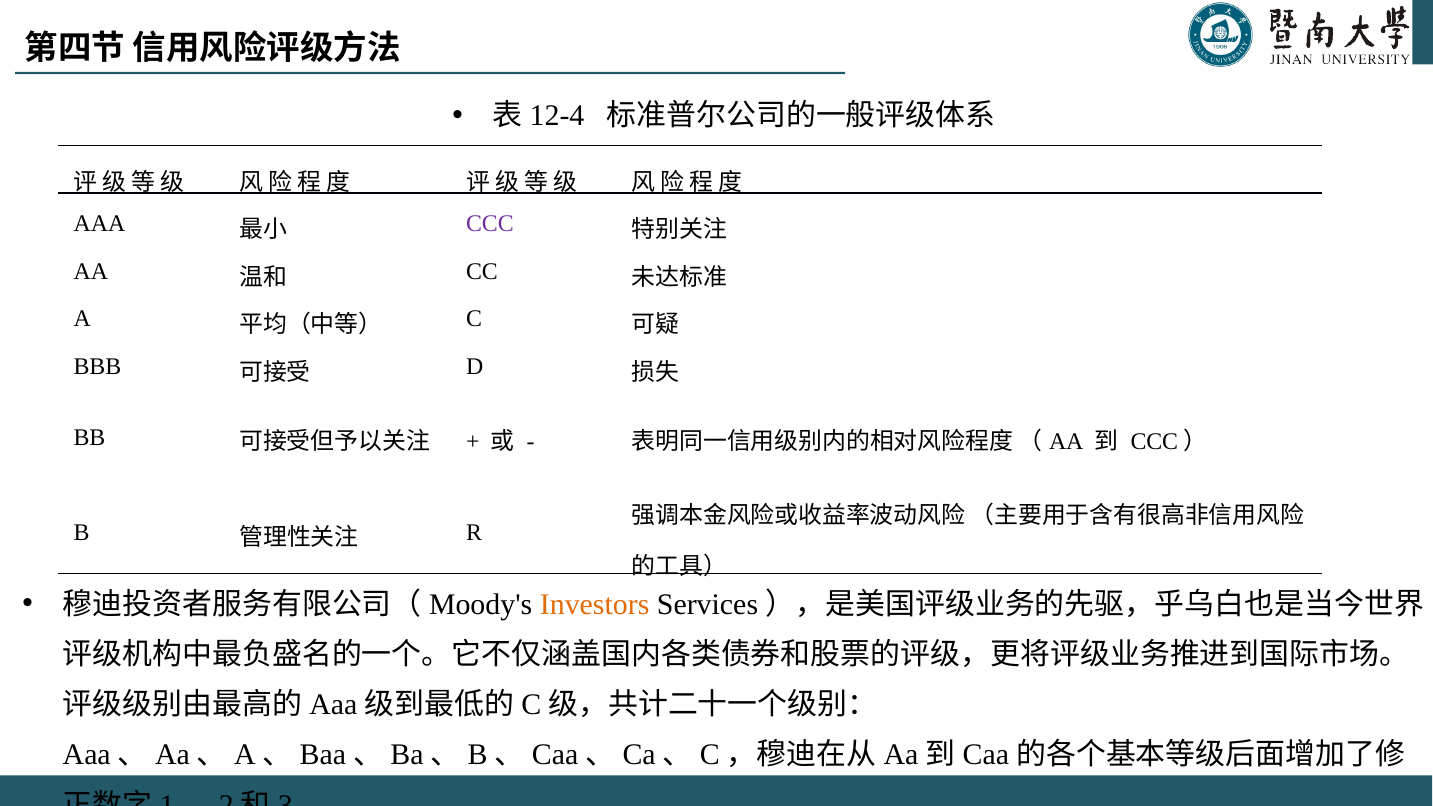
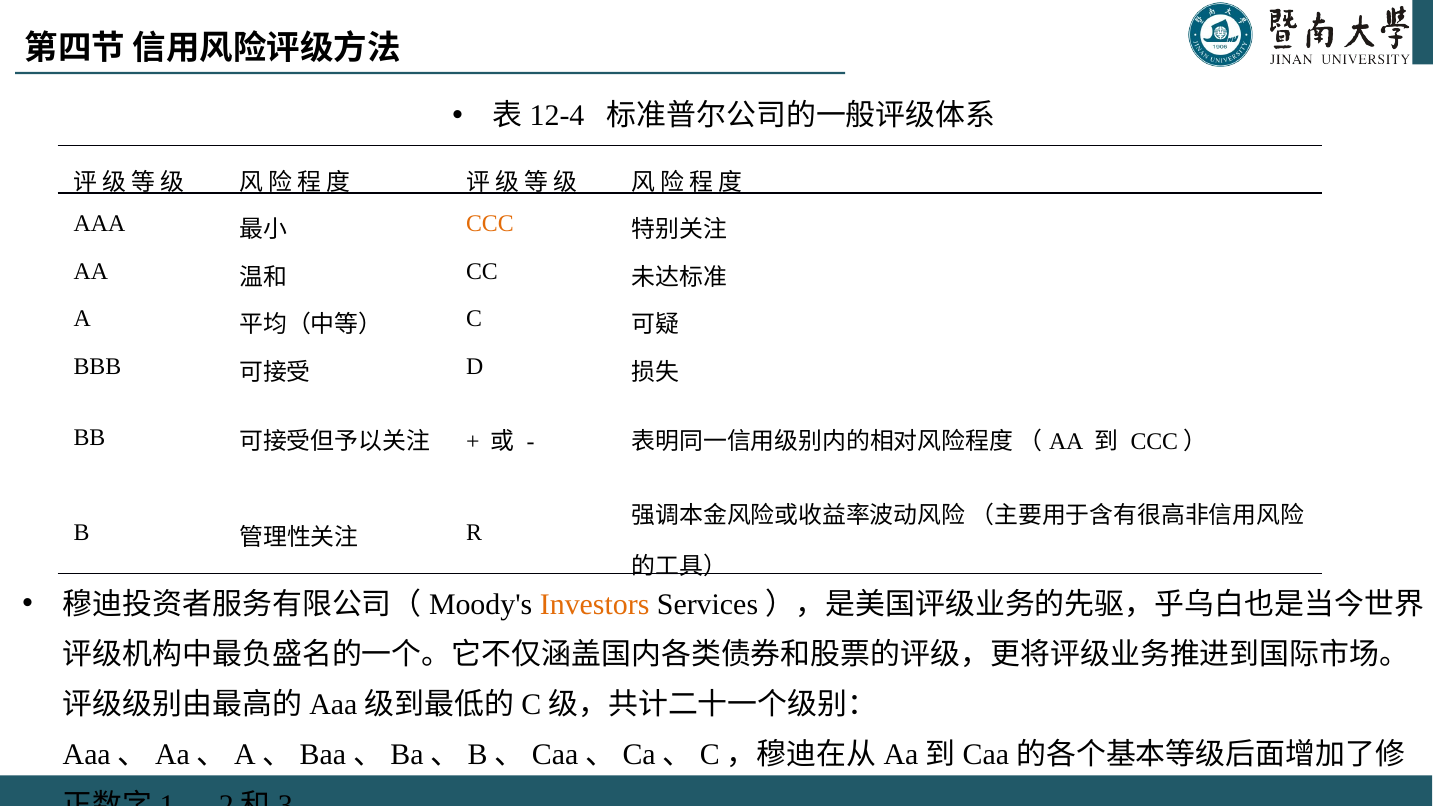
CCC colour: purple -> orange (490, 224)
